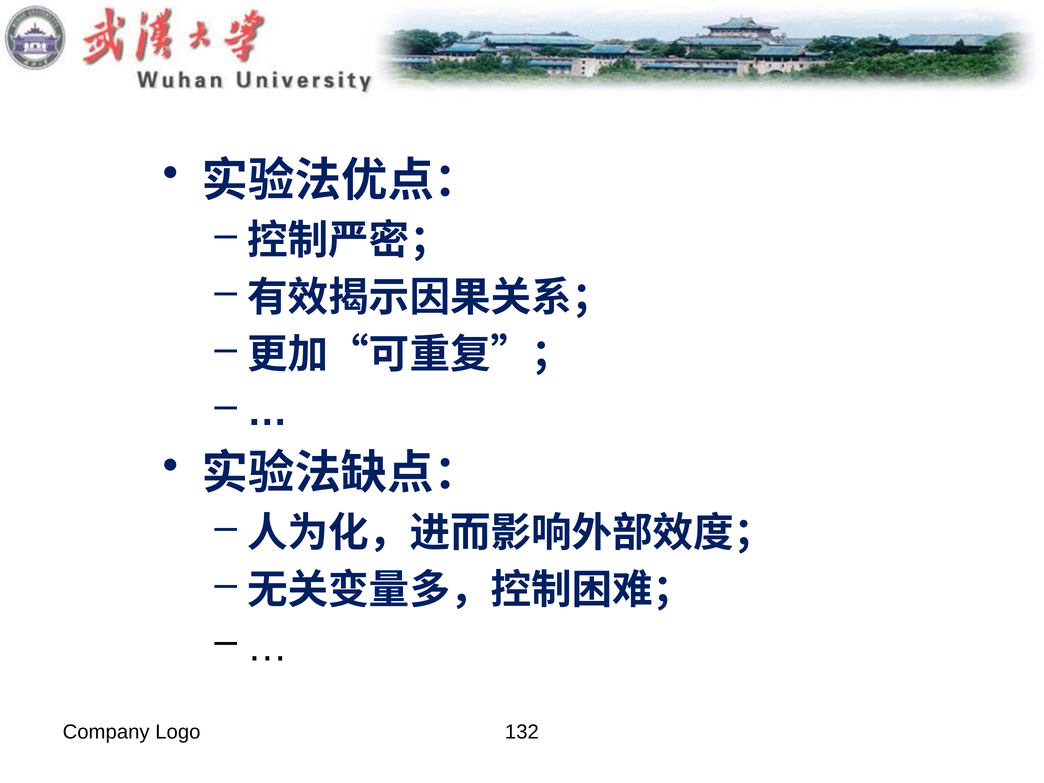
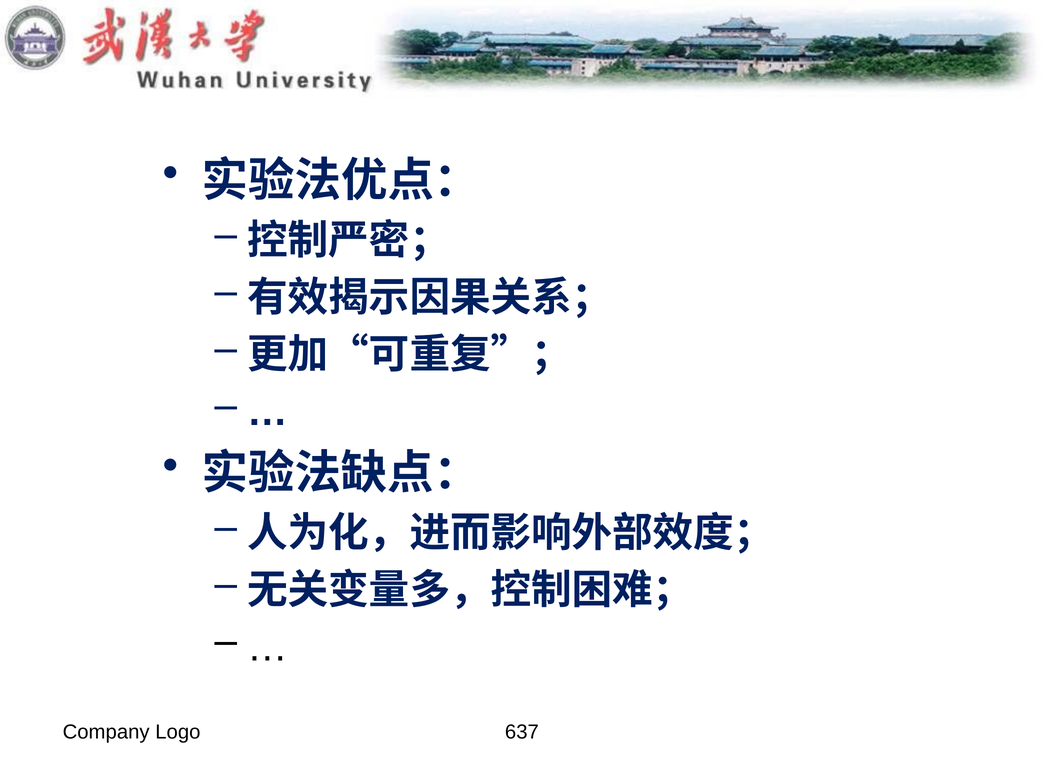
132: 132 -> 637 (522, 732)
